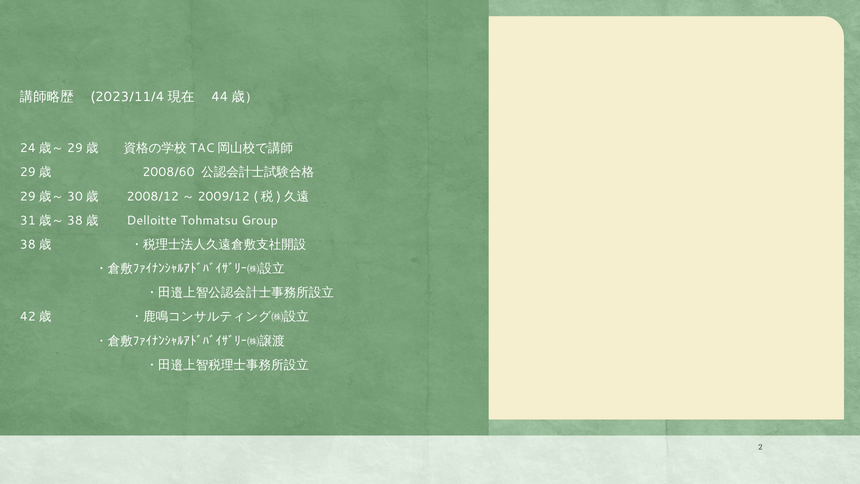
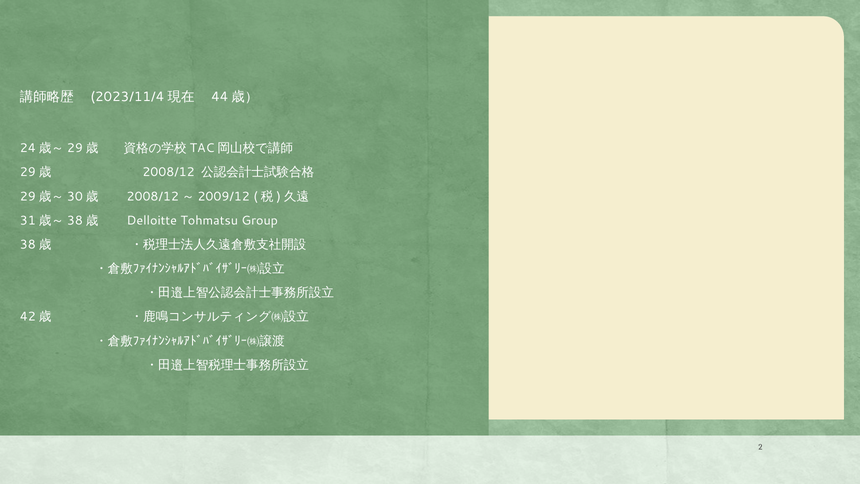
2008/60: 2008/60 -> 2008/12 (169, 172)
